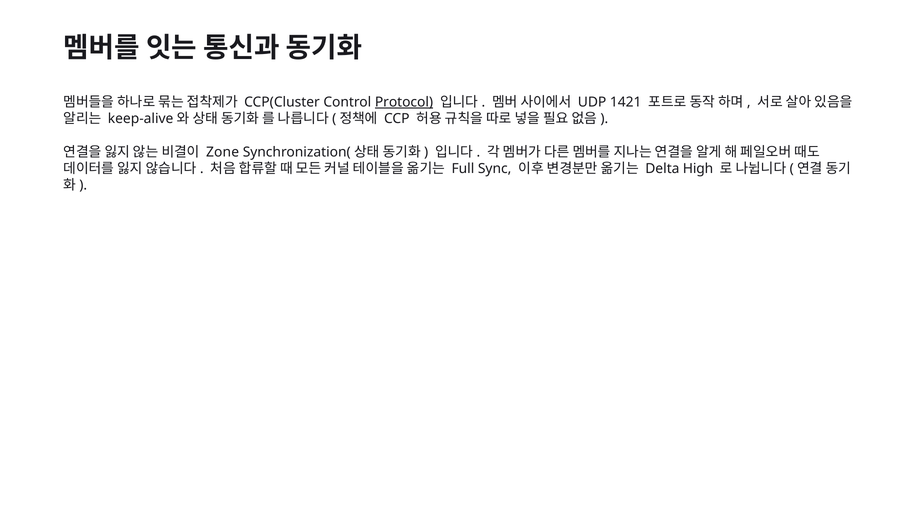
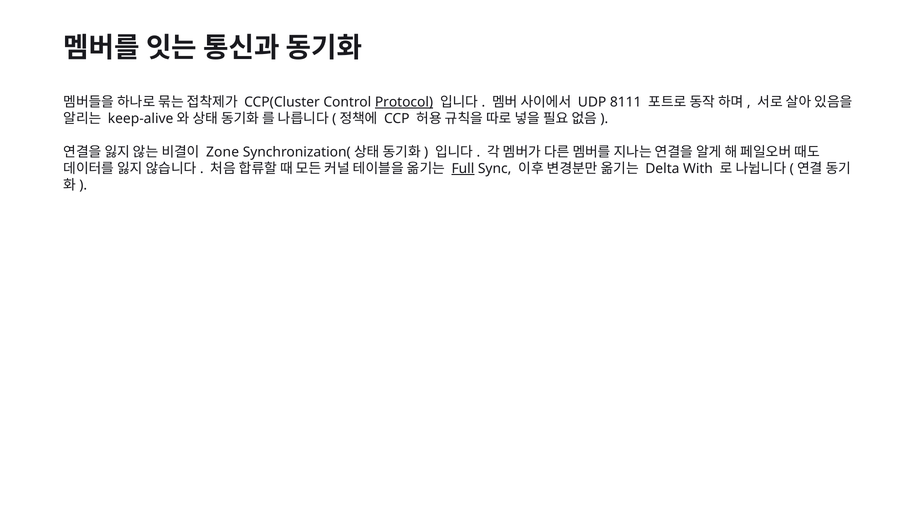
1421: 1421 -> 8111 (626, 102)
Full underline: none -> present (463, 169)
High: High -> With (698, 169)
